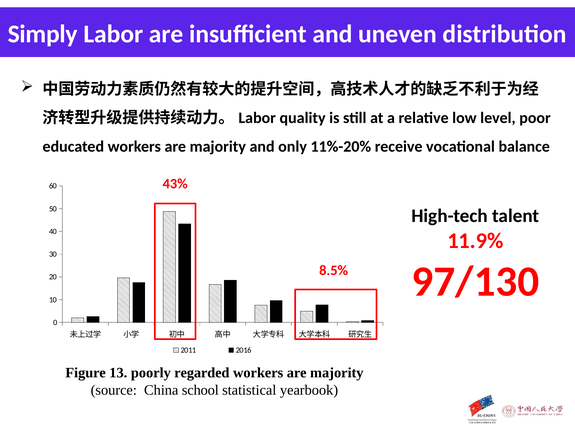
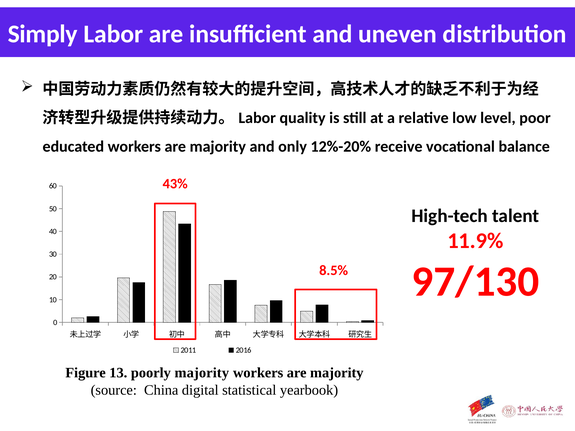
11%-20%: 11%-20% -> 12%-20% (341, 147)
poorly regarded: regarded -> majority (202, 373)
school: school -> digital (200, 390)
